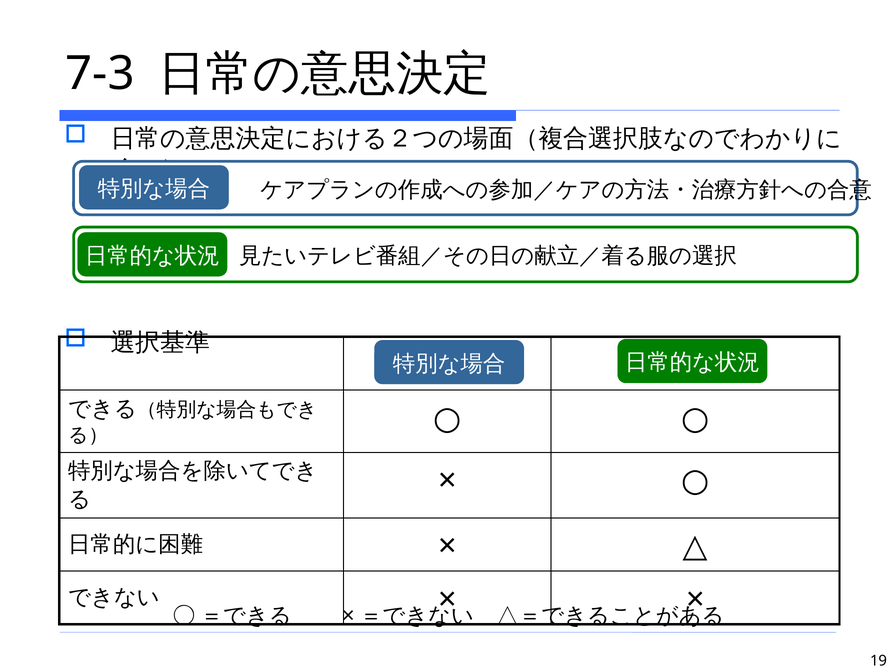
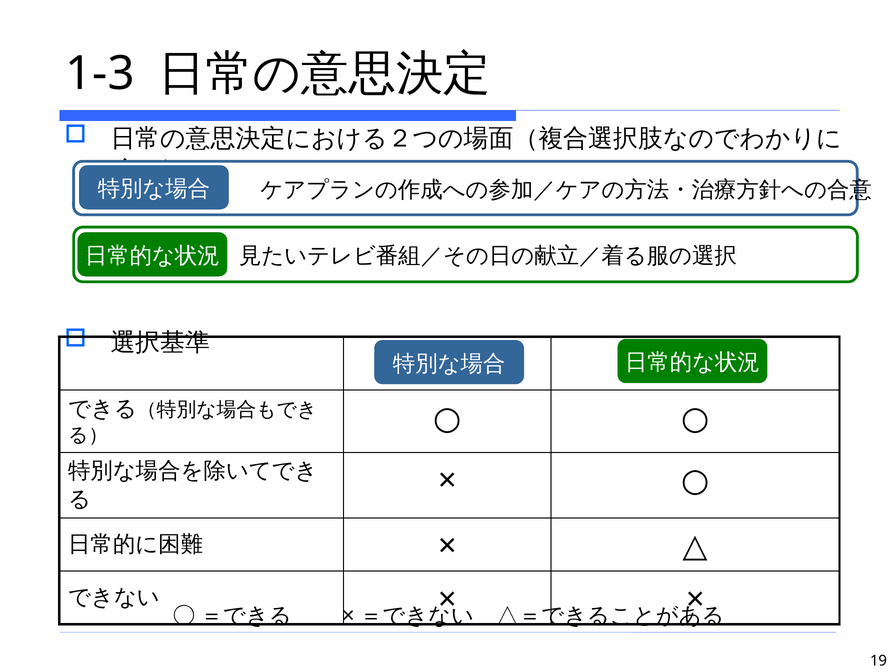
7-3: 7-3 -> 1-3 (100, 74)
